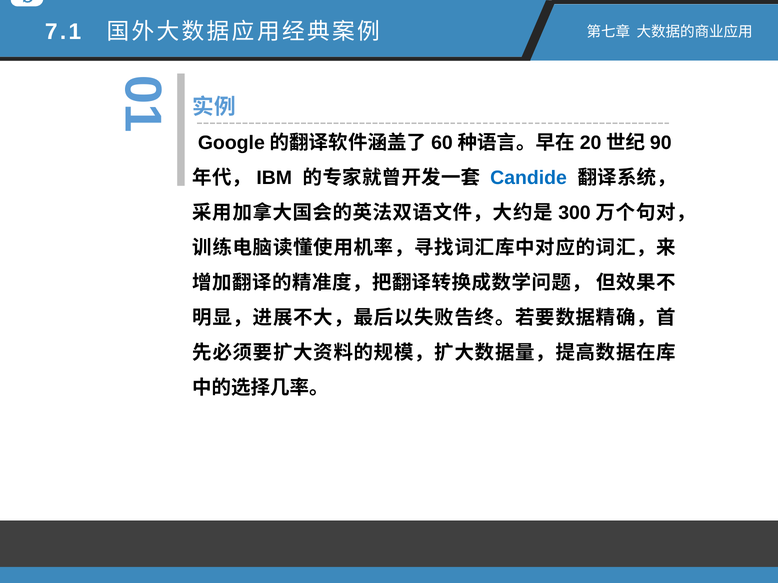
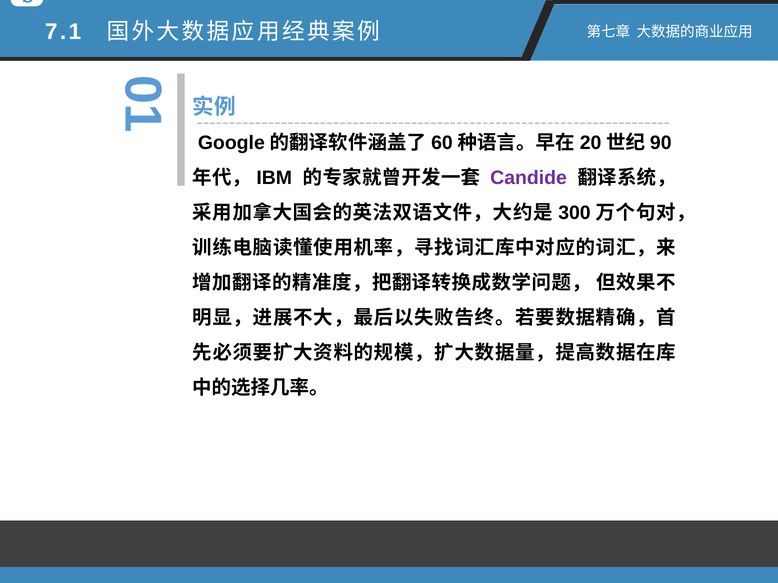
Candide colour: blue -> purple (529, 178)
